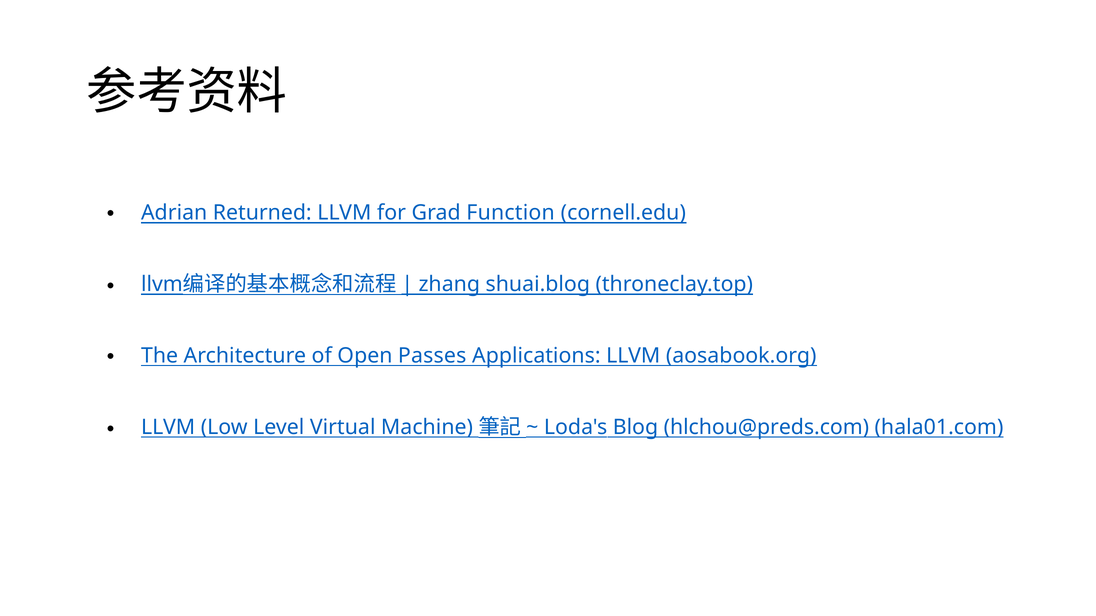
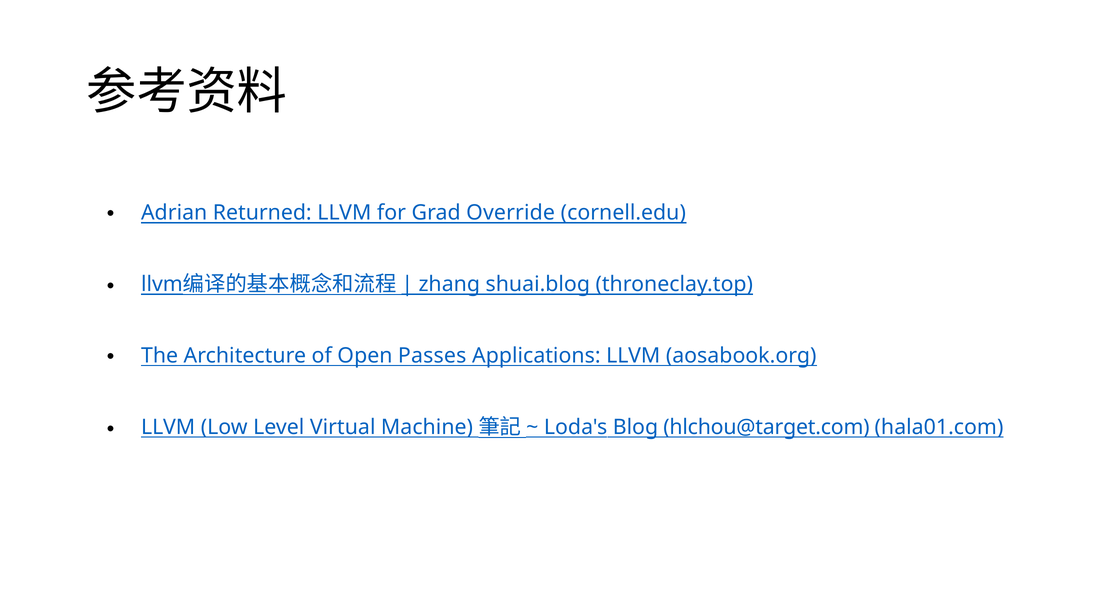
Function: Function -> Override (511, 213)
hlchou@preds.com: hlchou@preds.com -> hlchou@target.com (766, 428)
